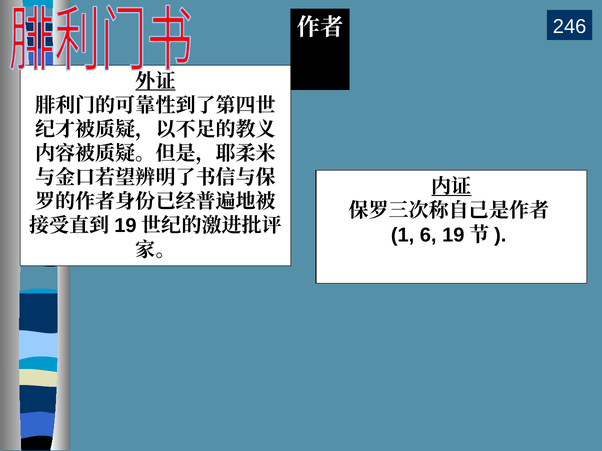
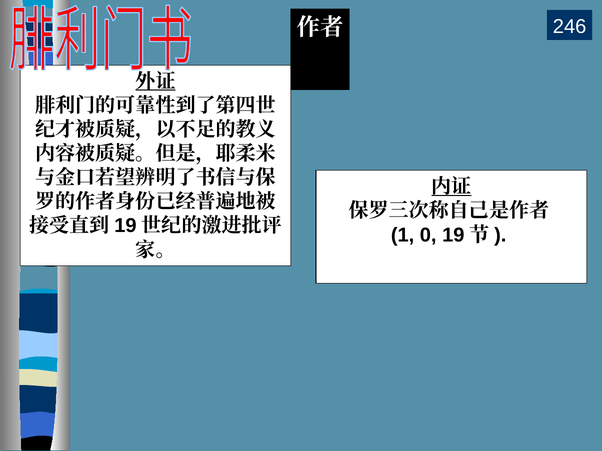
6: 6 -> 0 (428, 235)
